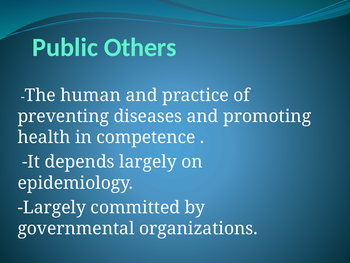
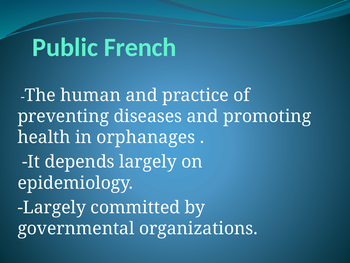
Others: Others -> French (140, 47)
competence: competence -> orphanages (146, 137)
